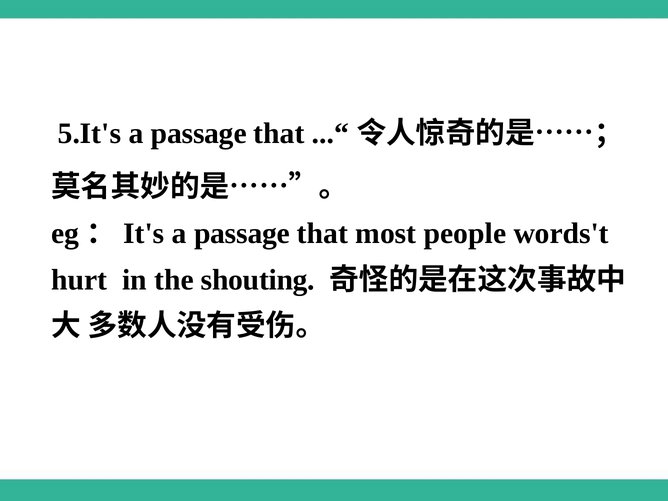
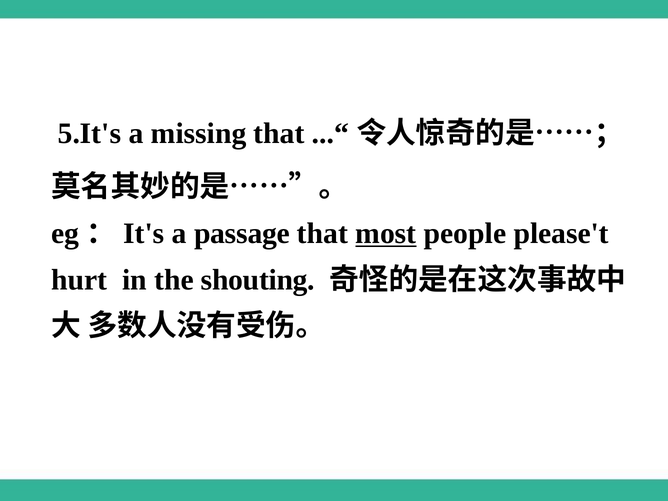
5.It's a passage: passage -> missing (199, 134)
most underline: none -> present (386, 233)
words't: words't -> please't (561, 233)
